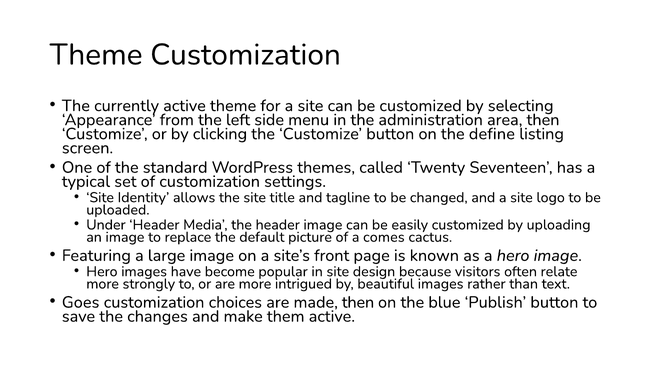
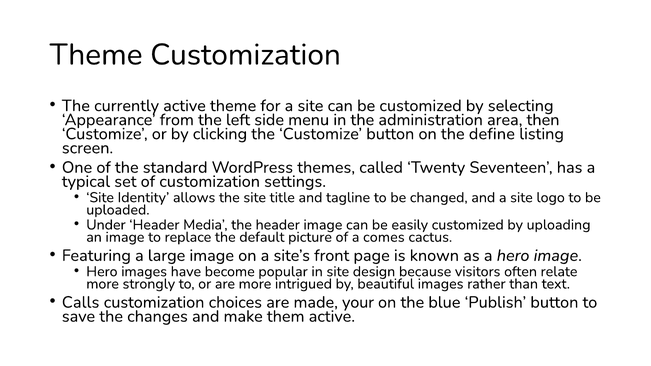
Goes: Goes -> Calls (81, 302)
made then: then -> your (358, 302)
